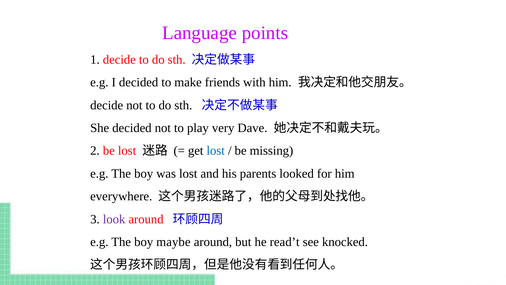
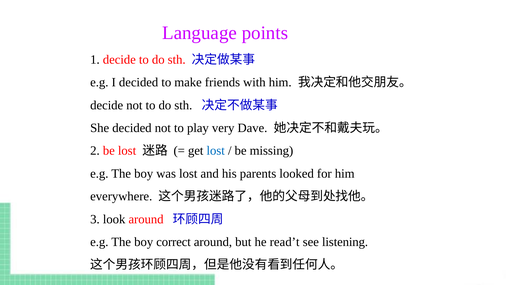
look colour: purple -> black (114, 219)
maybe: maybe -> correct (174, 242)
knocked: knocked -> listening (345, 242)
